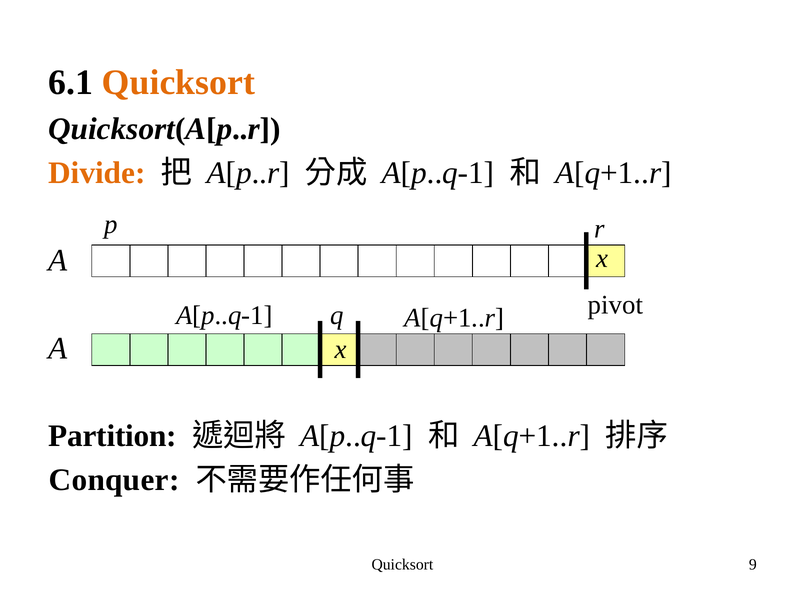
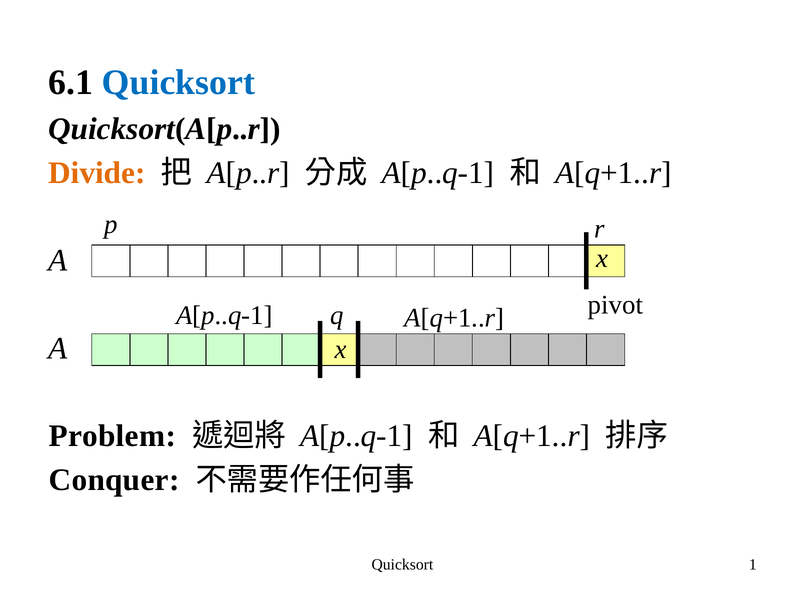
Quicksort colour: orange -> blue (178, 83)
Partition: Partition -> Problem (112, 436)
9: 9 -> 1 (753, 564)
